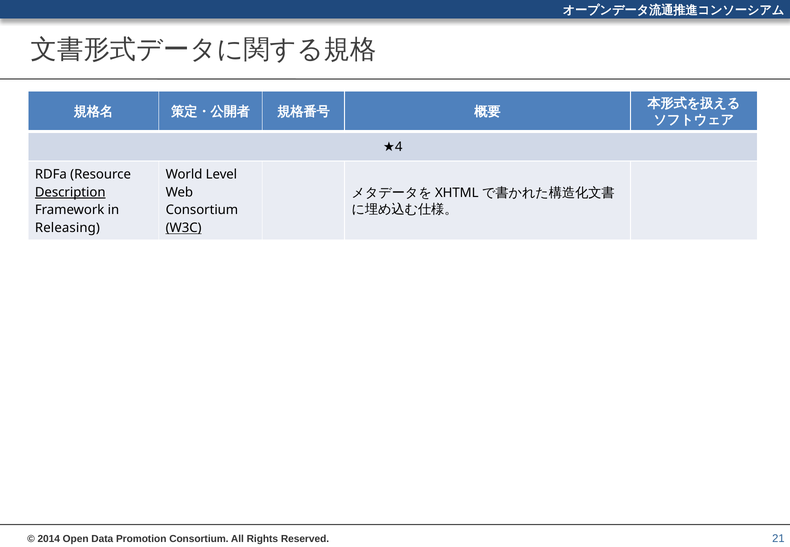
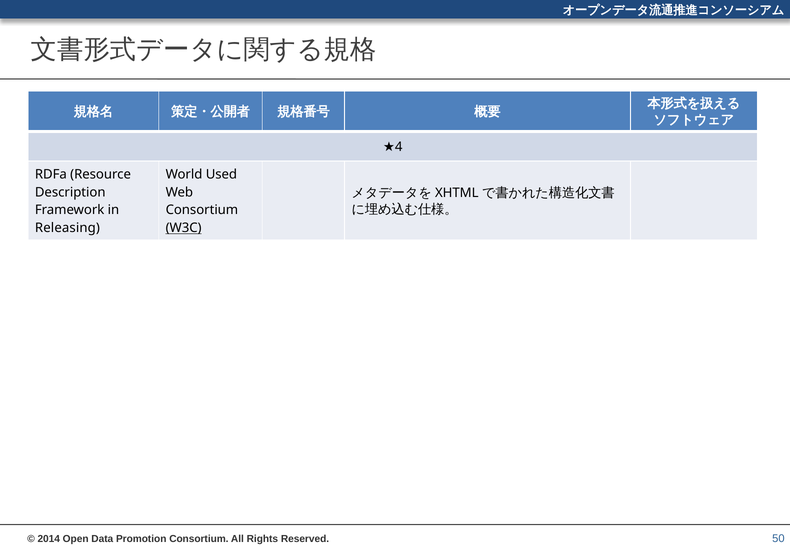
Level: Level -> Used (221, 174)
Description underline: present -> none (70, 192)
21: 21 -> 50 (778, 538)
